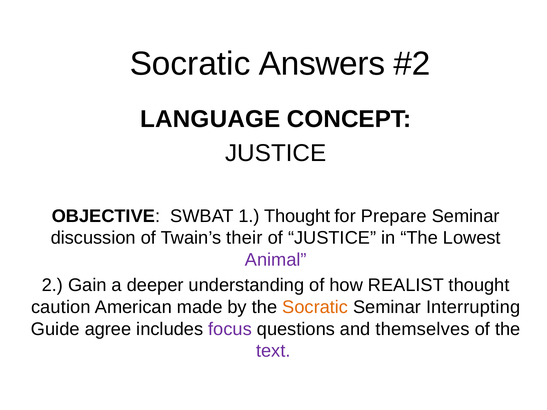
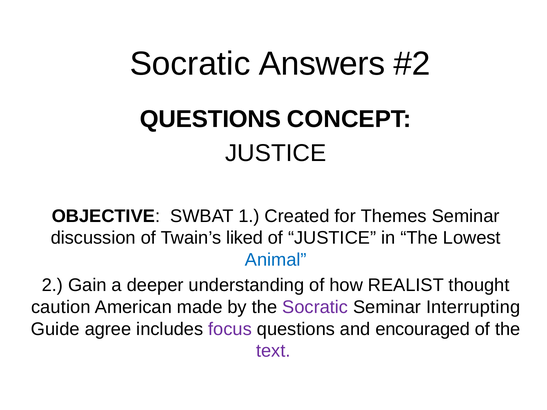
LANGUAGE: LANGUAGE -> QUESTIONS (210, 119)
1 Thought: Thought -> Created (297, 216)
Prepare: Prepare -> Themes (394, 216)
their: their -> liked (245, 238)
Animal colour: purple -> blue (276, 260)
Socratic colour: orange -> purple (315, 307)
themselves: themselves -> encouraged (423, 329)
